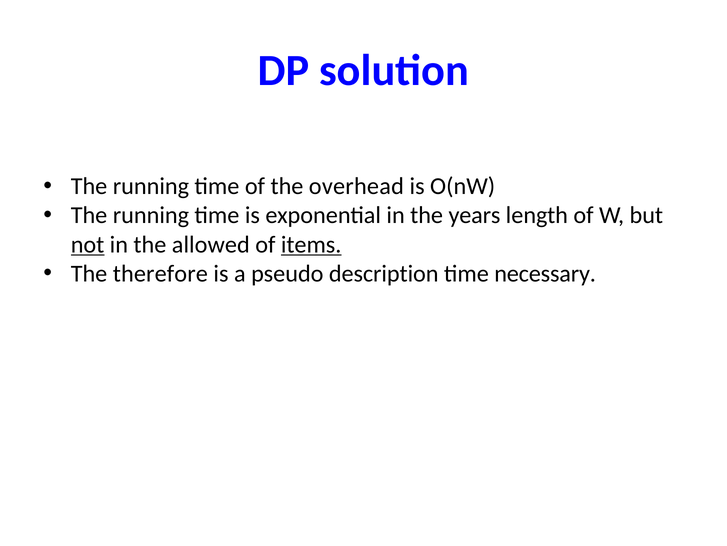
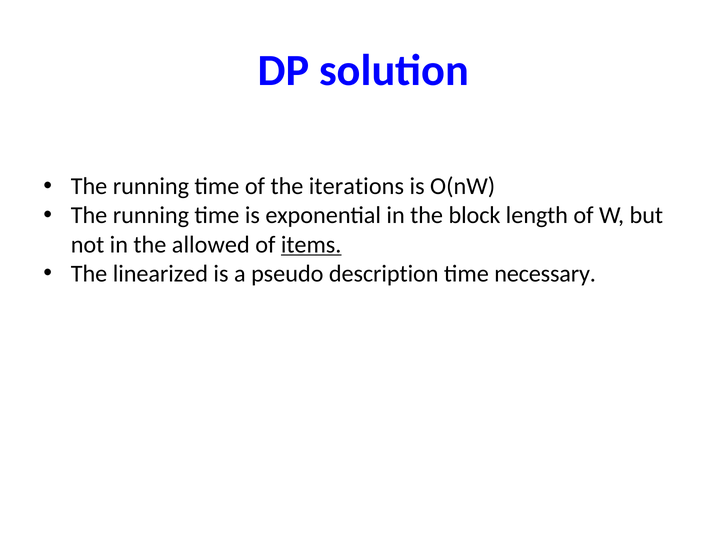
overhead: overhead -> iterations (356, 186)
years: years -> block (474, 215)
not underline: present -> none (88, 244)
therefore: therefore -> linearized (160, 273)
